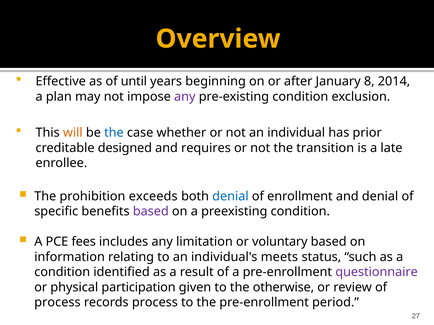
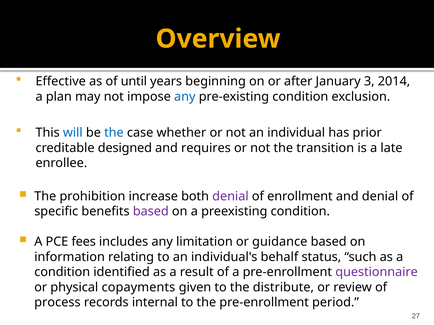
8: 8 -> 3 (369, 82)
any colour: purple -> blue (185, 97)
will colour: orange -> blue (73, 133)
exceeds: exceeds -> increase (153, 197)
denial colour: blue -> purple (230, 197)
voluntary: voluntary -> guidance (280, 242)
meets: meets -> behalf (279, 257)
participation: participation -> copayments (138, 288)
otherwise: otherwise -> distribute (283, 288)
records process: process -> internal (155, 303)
